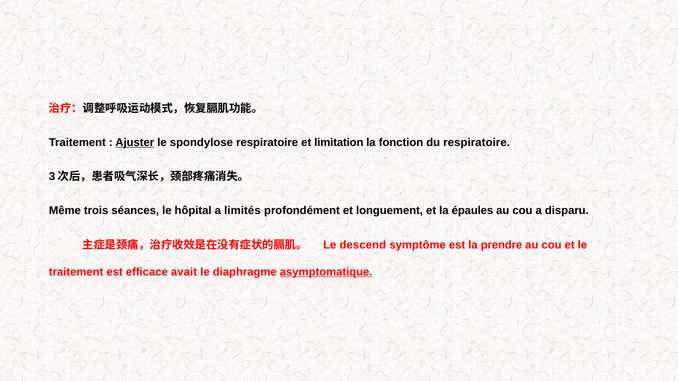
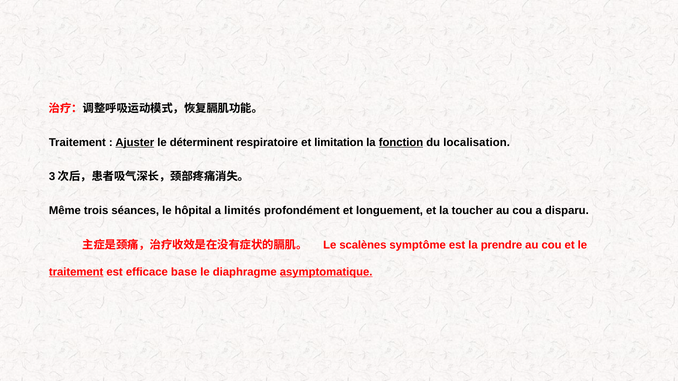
spondylose: spondylose -> déterminent (201, 143)
fonction underline: none -> present (401, 143)
du respiratoire: respiratoire -> localisation (477, 143)
épaules: épaules -> toucher (472, 211)
descend: descend -> scalènes (363, 245)
traitement underline: none -> present (76, 272)
avait: avait -> base (184, 272)
